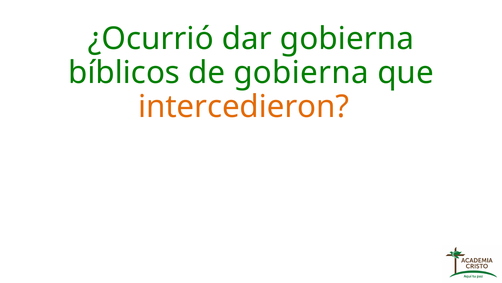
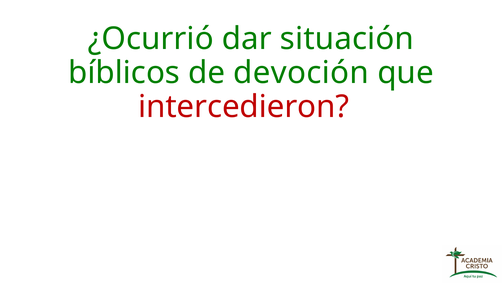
dar gobierna: gobierna -> situación (347, 39)
de gobierna: gobierna -> devoción (301, 73)
intercedieron colour: orange -> red (244, 107)
